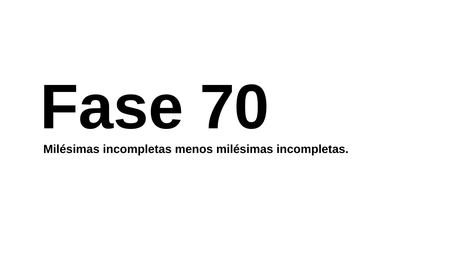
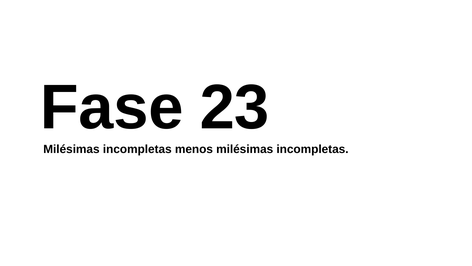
70: 70 -> 23 (234, 108)
